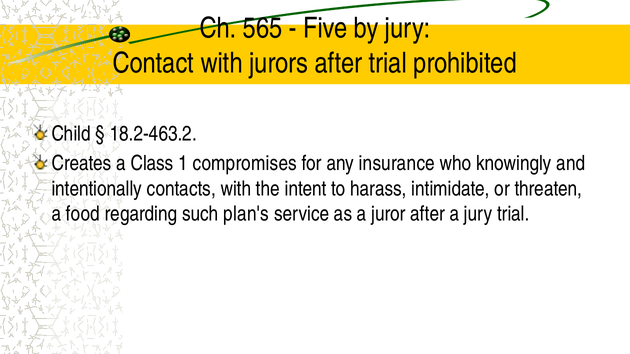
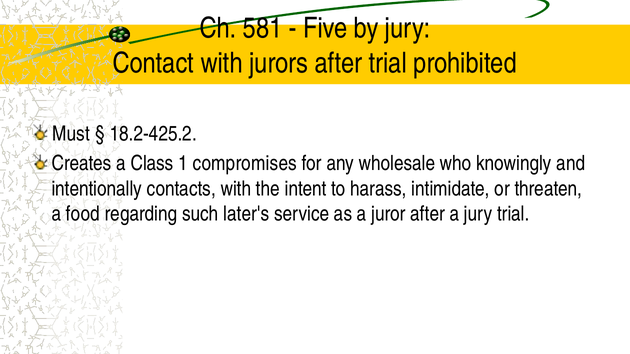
565: 565 -> 581 (263, 28)
Child: Child -> Must (71, 134)
18.2-463.2: 18.2-463.2 -> 18.2-425.2 (153, 134)
insurance: insurance -> wholesale (397, 164)
plan's: plan's -> later's (246, 214)
